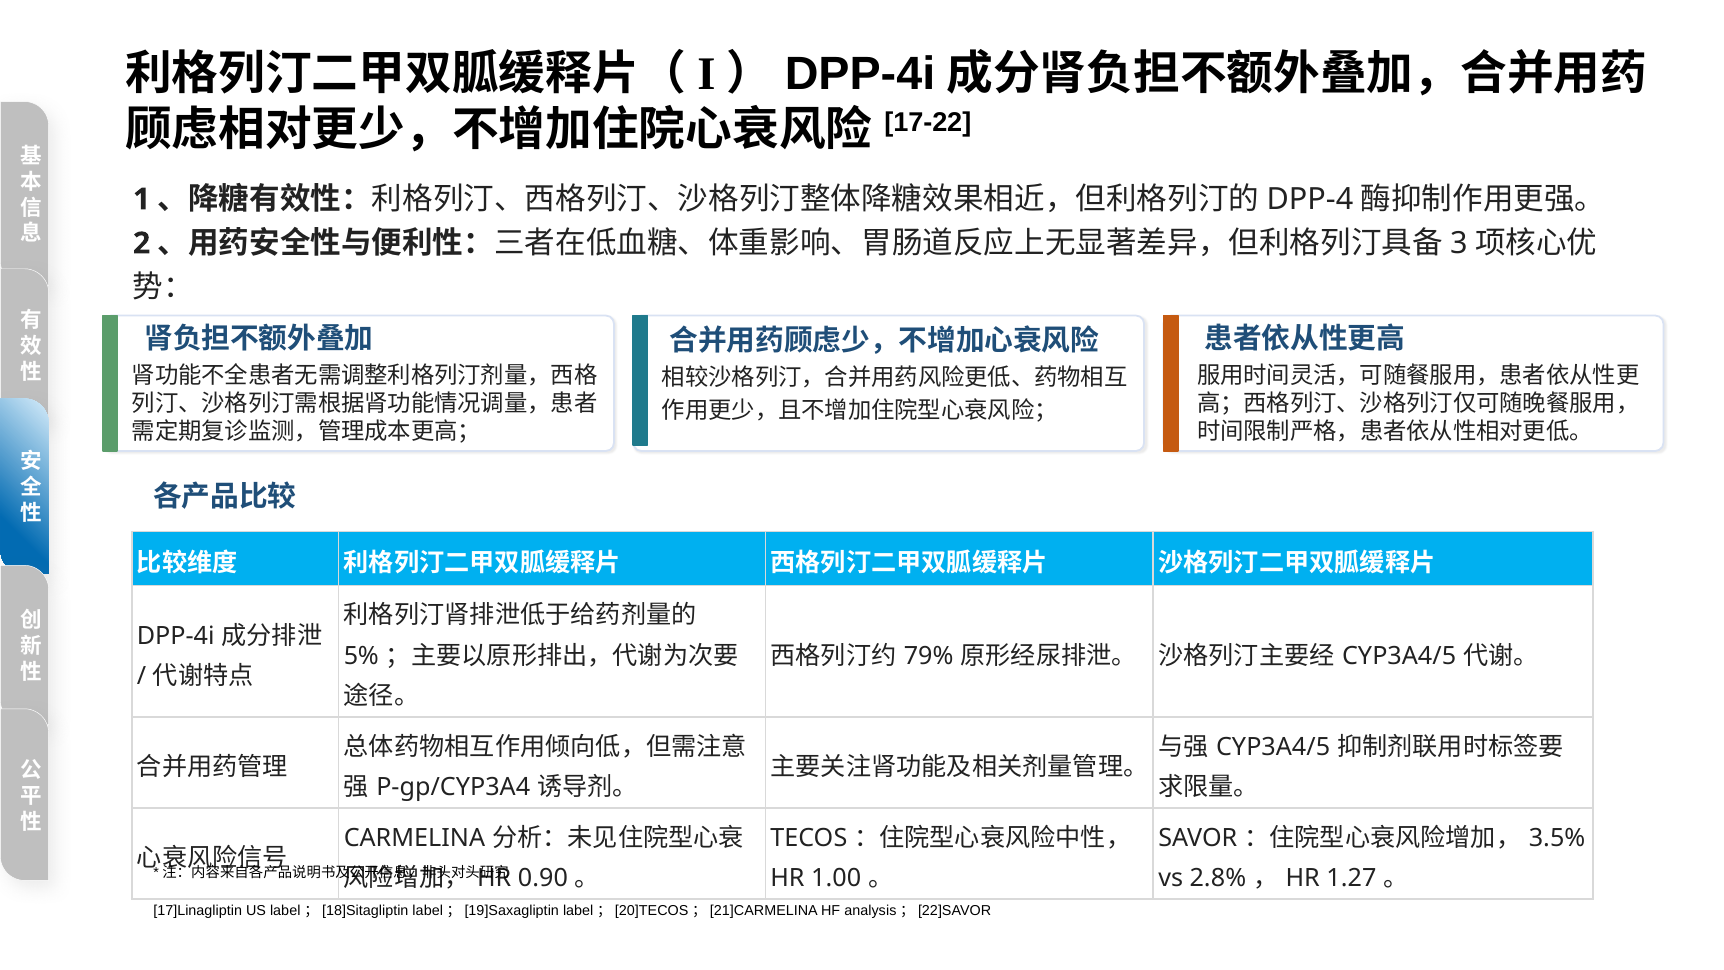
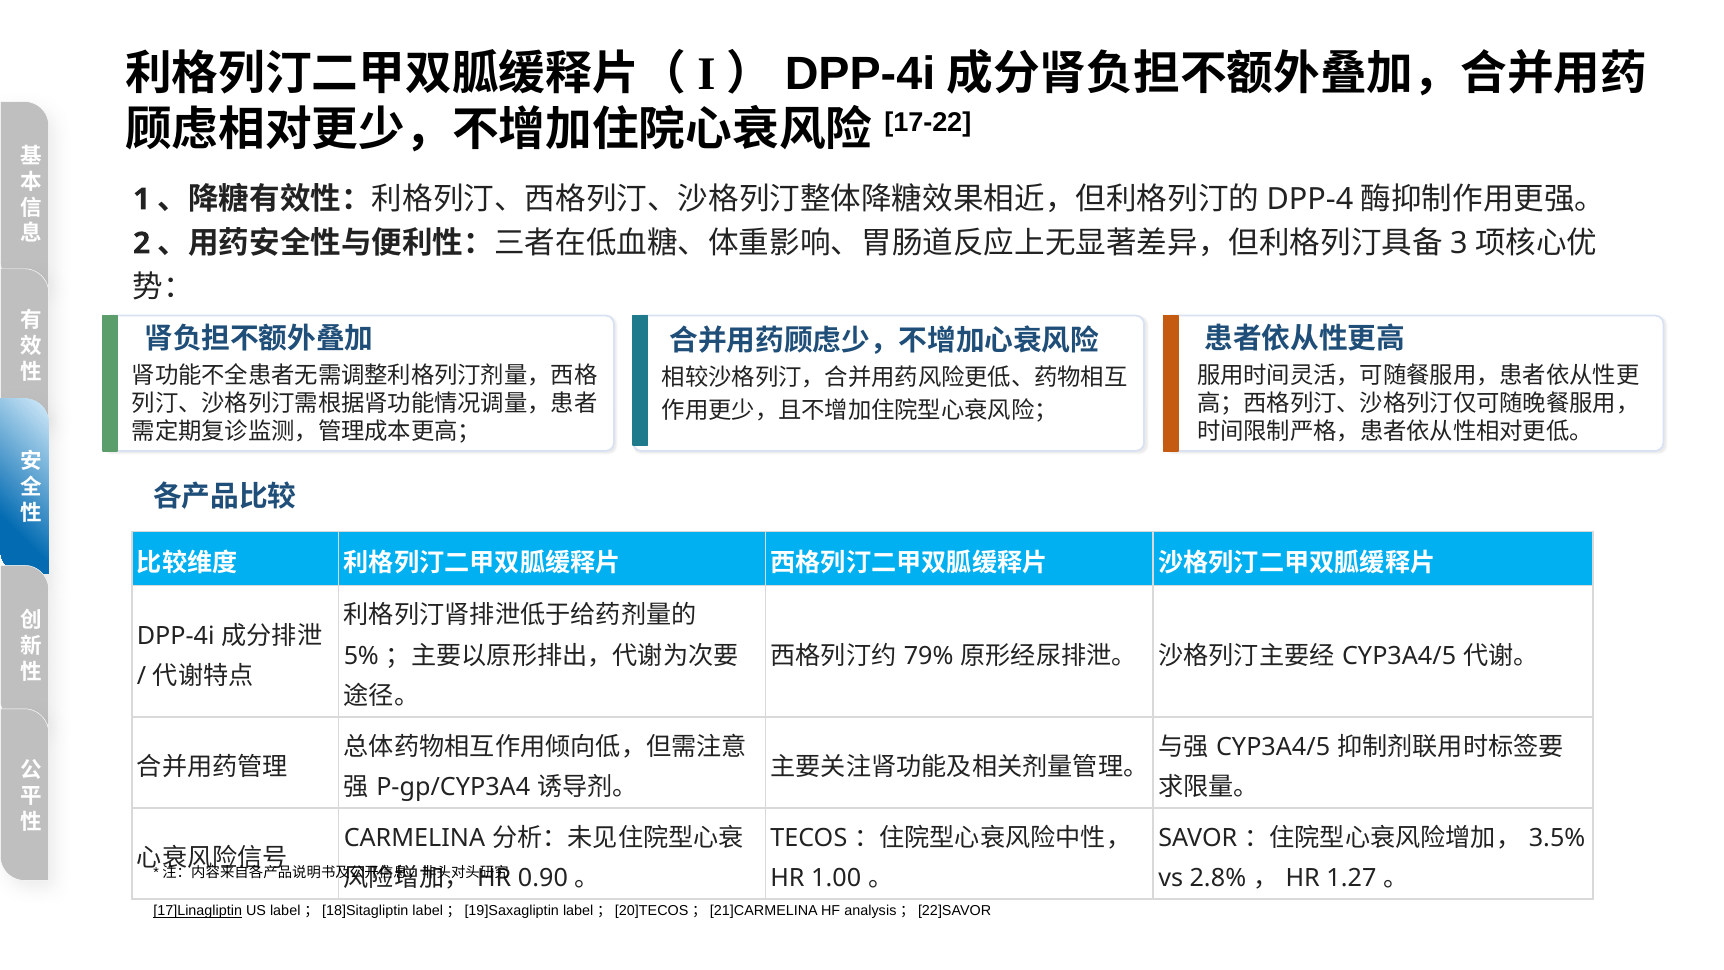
17]Linagliptin underline: none -> present (198, 911)
